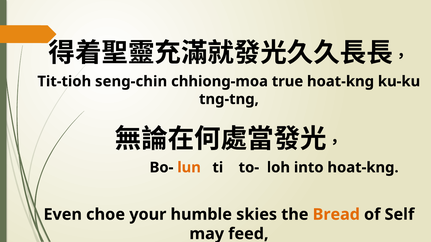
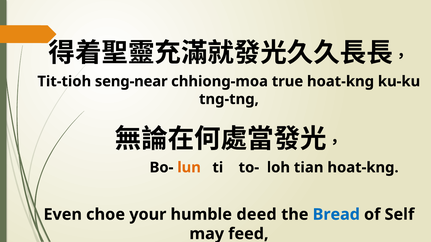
seng-chin: seng-chin -> seng-near (131, 82)
into: into -> tian (309, 168)
skies: skies -> deed (257, 215)
Bread colour: orange -> blue (336, 215)
